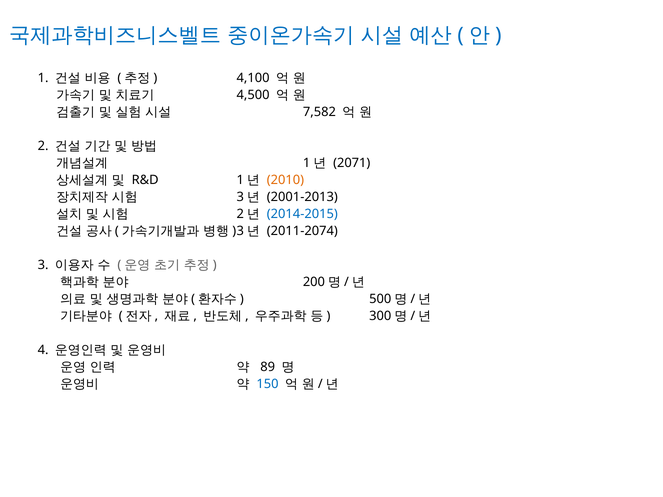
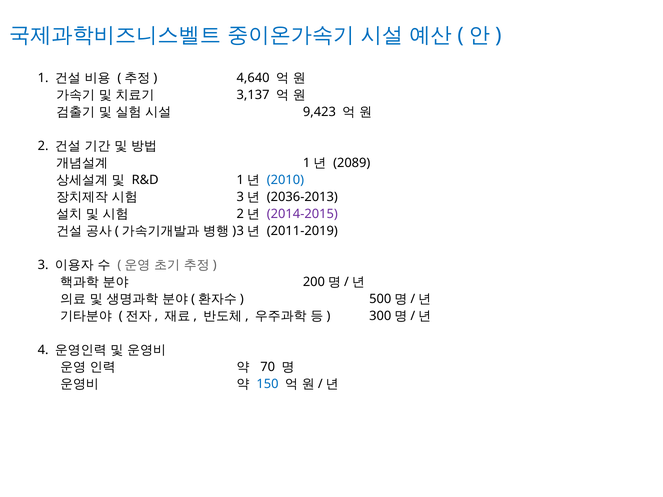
4,100: 4,100 -> 4,640 (253, 78)
4,500: 4,500 -> 3,137 (253, 95)
7,582: 7,582 -> 9,423 (319, 112)
2071: 2071 -> 2089 (352, 163)
2010 colour: orange -> blue (285, 180)
2001-2013: 2001-2013 -> 2036-2013 (302, 197)
2014-2015 colour: blue -> purple (302, 214)
2011-2074: 2011-2074 -> 2011-2019 (302, 231)
89: 89 -> 70 (268, 367)
